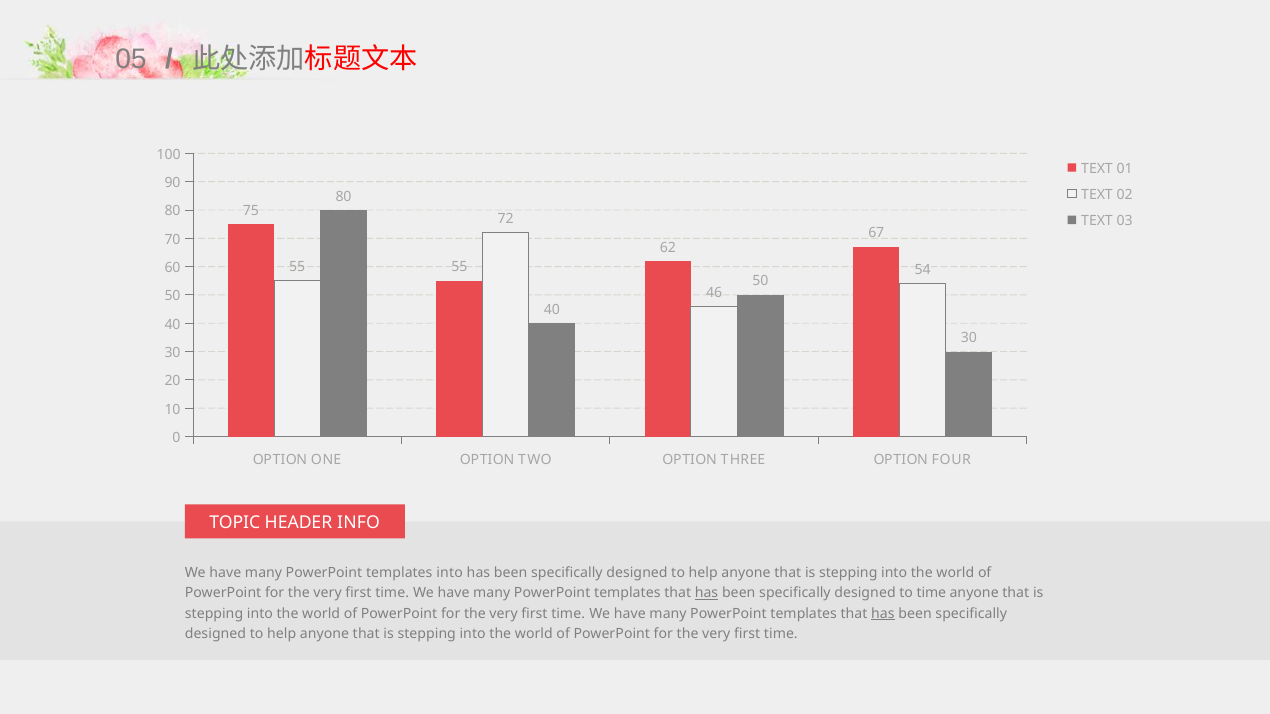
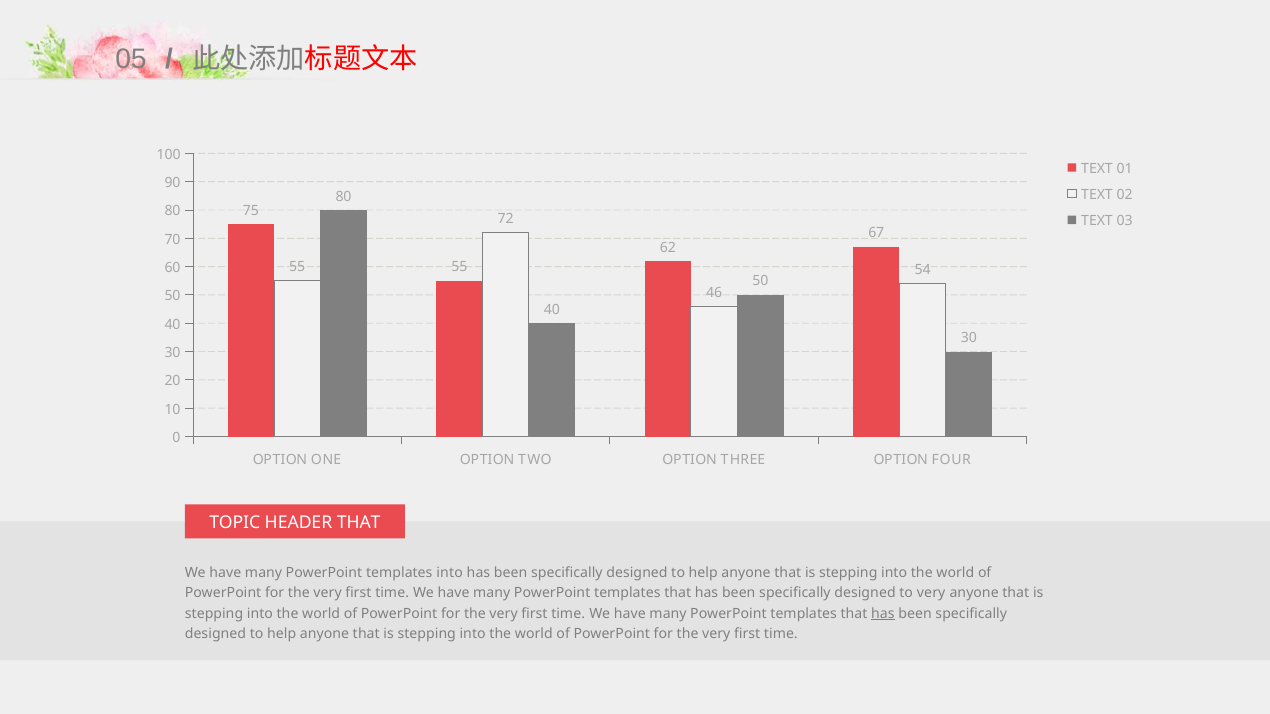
HEADER INFO: INFO -> THAT (359, 523)
has underline: present -> none (707, 594)
to time: time -> very (931, 594)
